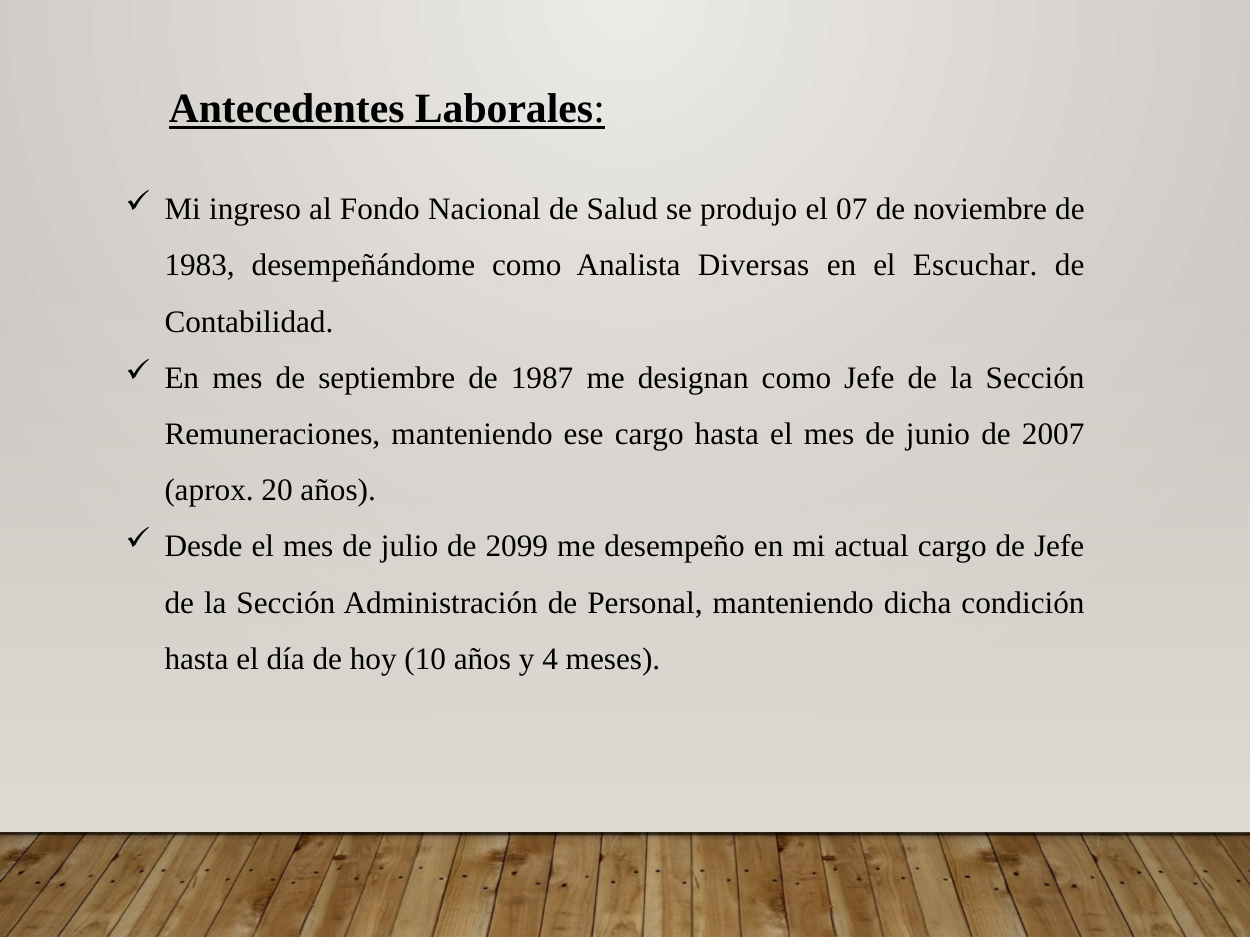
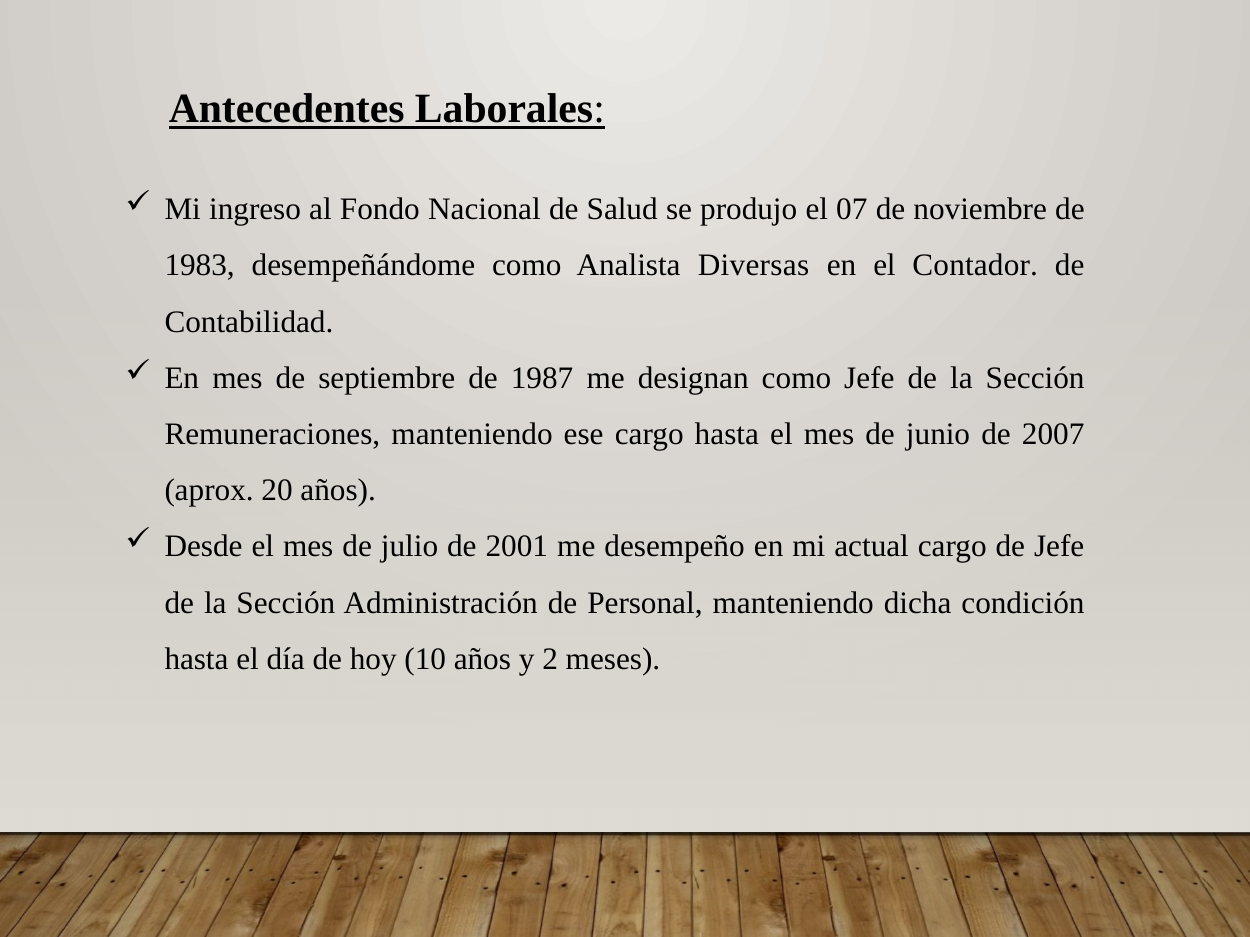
Escuchar: Escuchar -> Contador (975, 266)
2099: 2099 -> 2001 (517, 547)
4: 4 -> 2 (550, 659)
